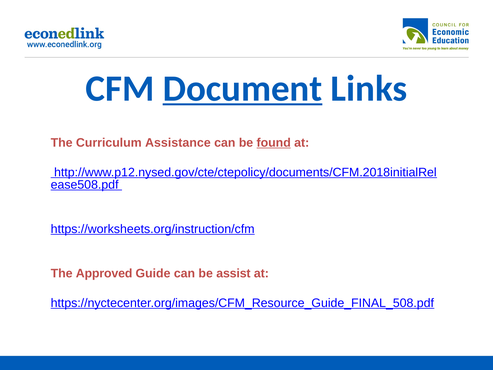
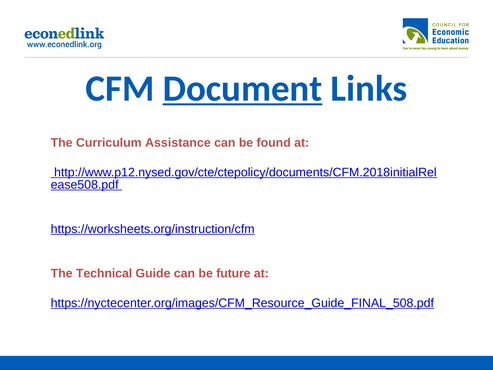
found underline: present -> none (274, 143)
Approved: Approved -> Technical (104, 273)
assist: assist -> future (233, 273)
